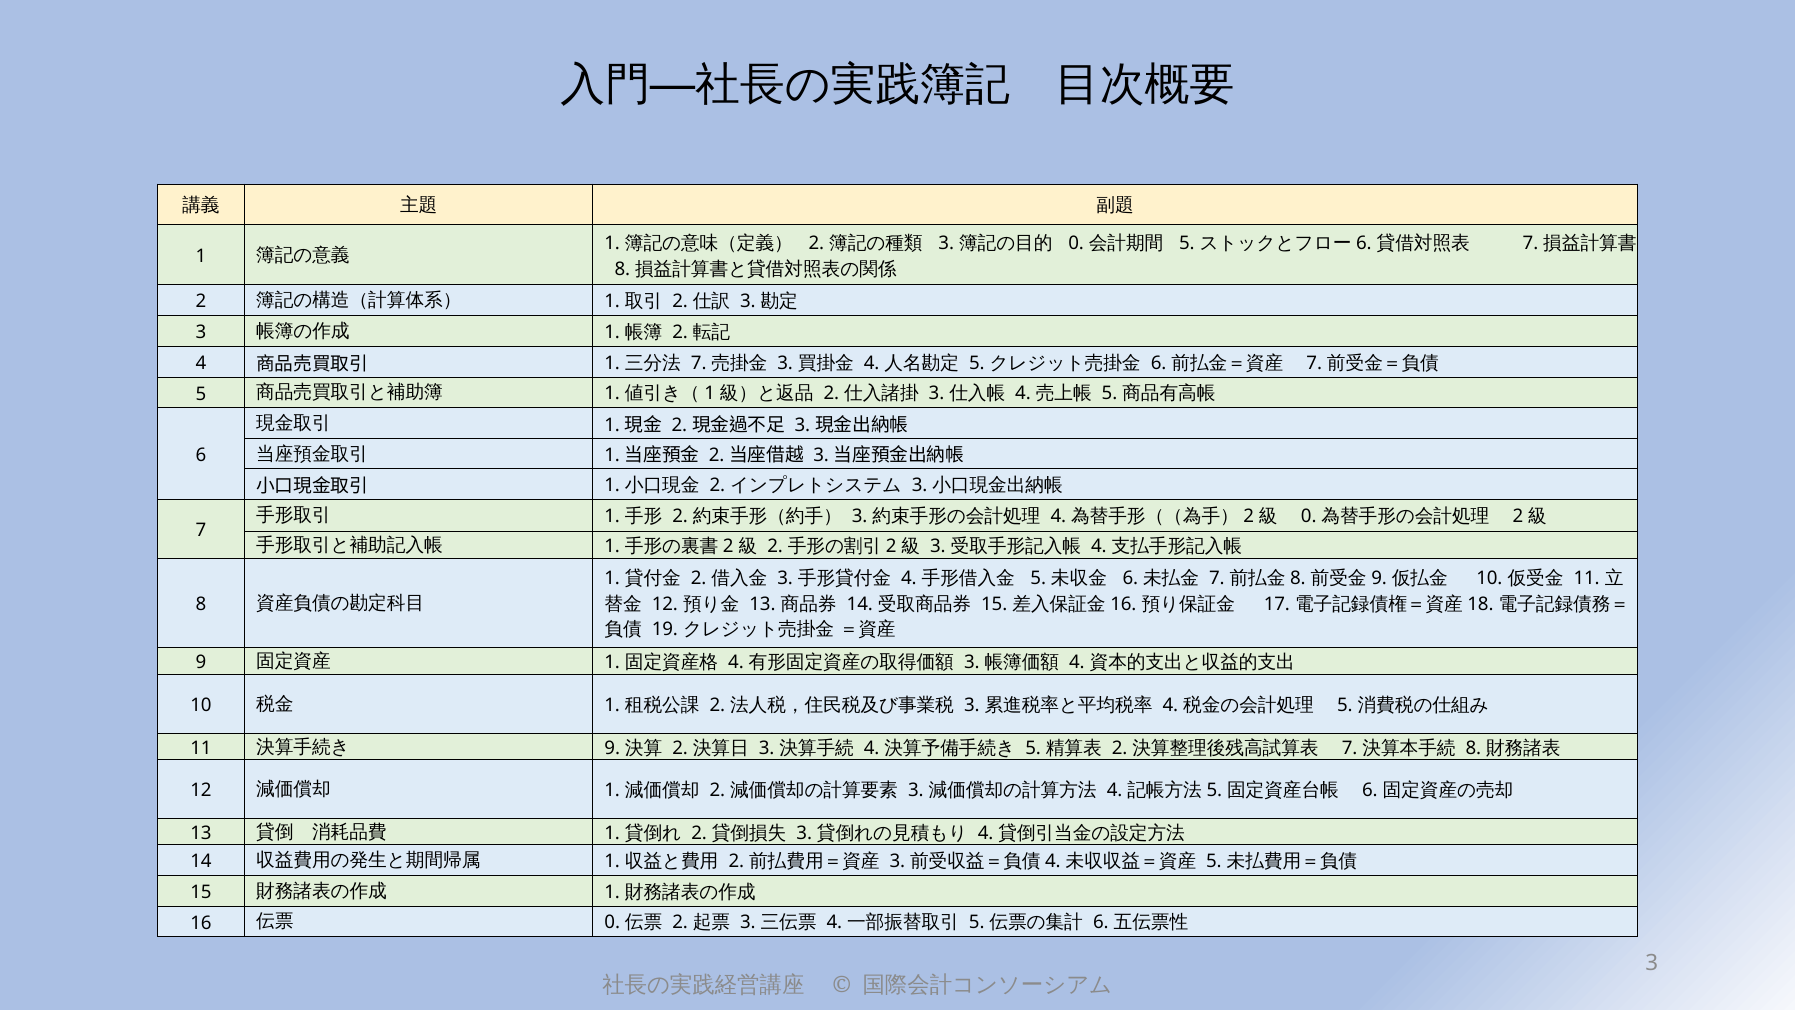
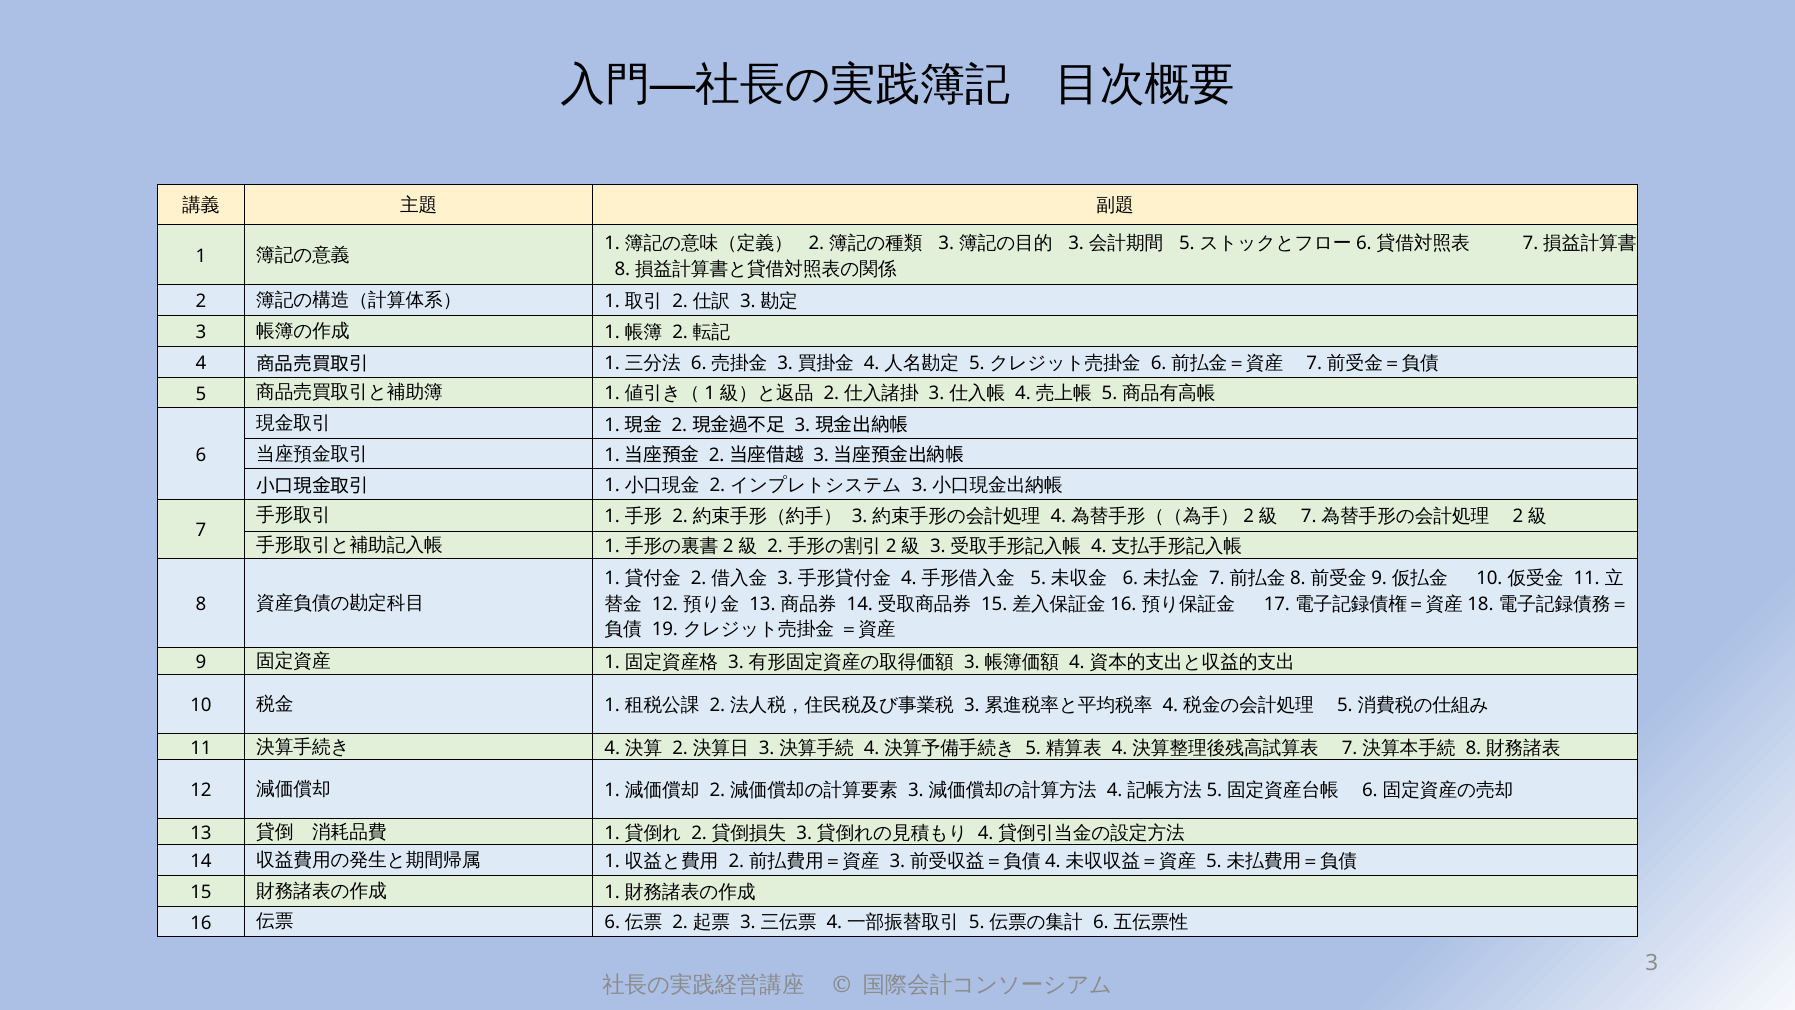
0: 0 -> 3 (1076, 243)
7: 7 -> 6 (699, 363)
0: 0 -> 7 (1309, 517)
4: 4 -> 3 (736, 662)
9: 9 -> 4 (612, 748)
2: 2 -> 4 (1120, 748)
0: 0 -> 6 (612, 922)
